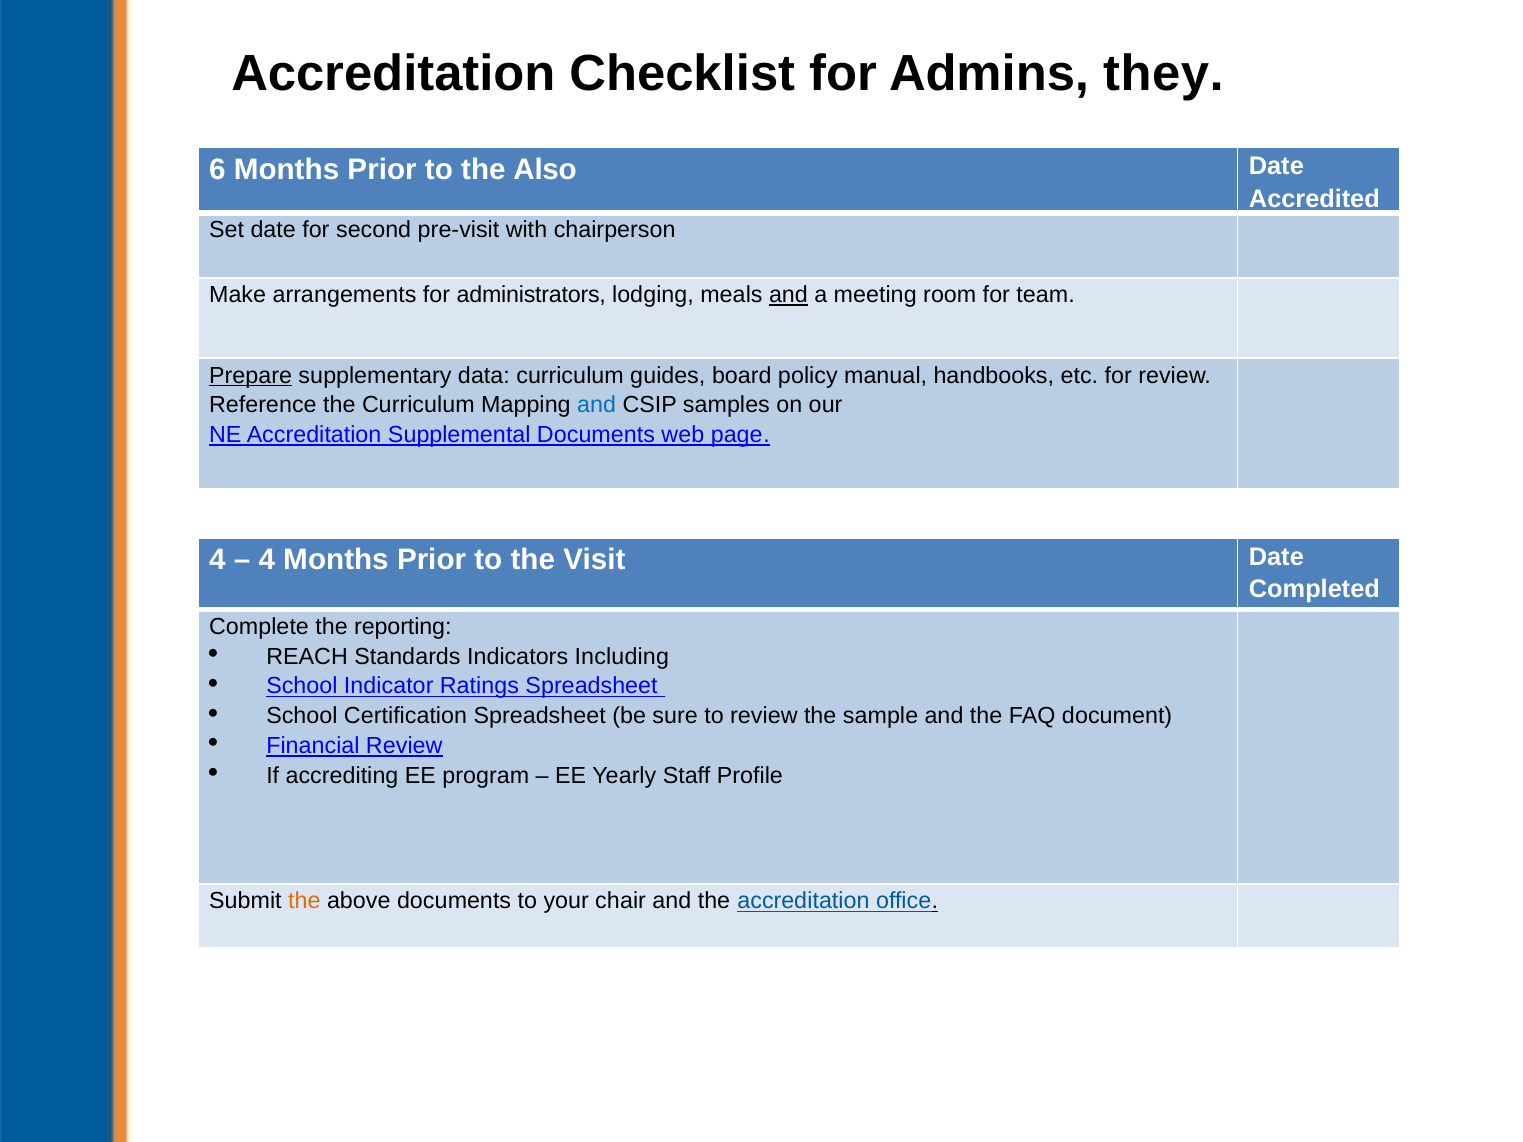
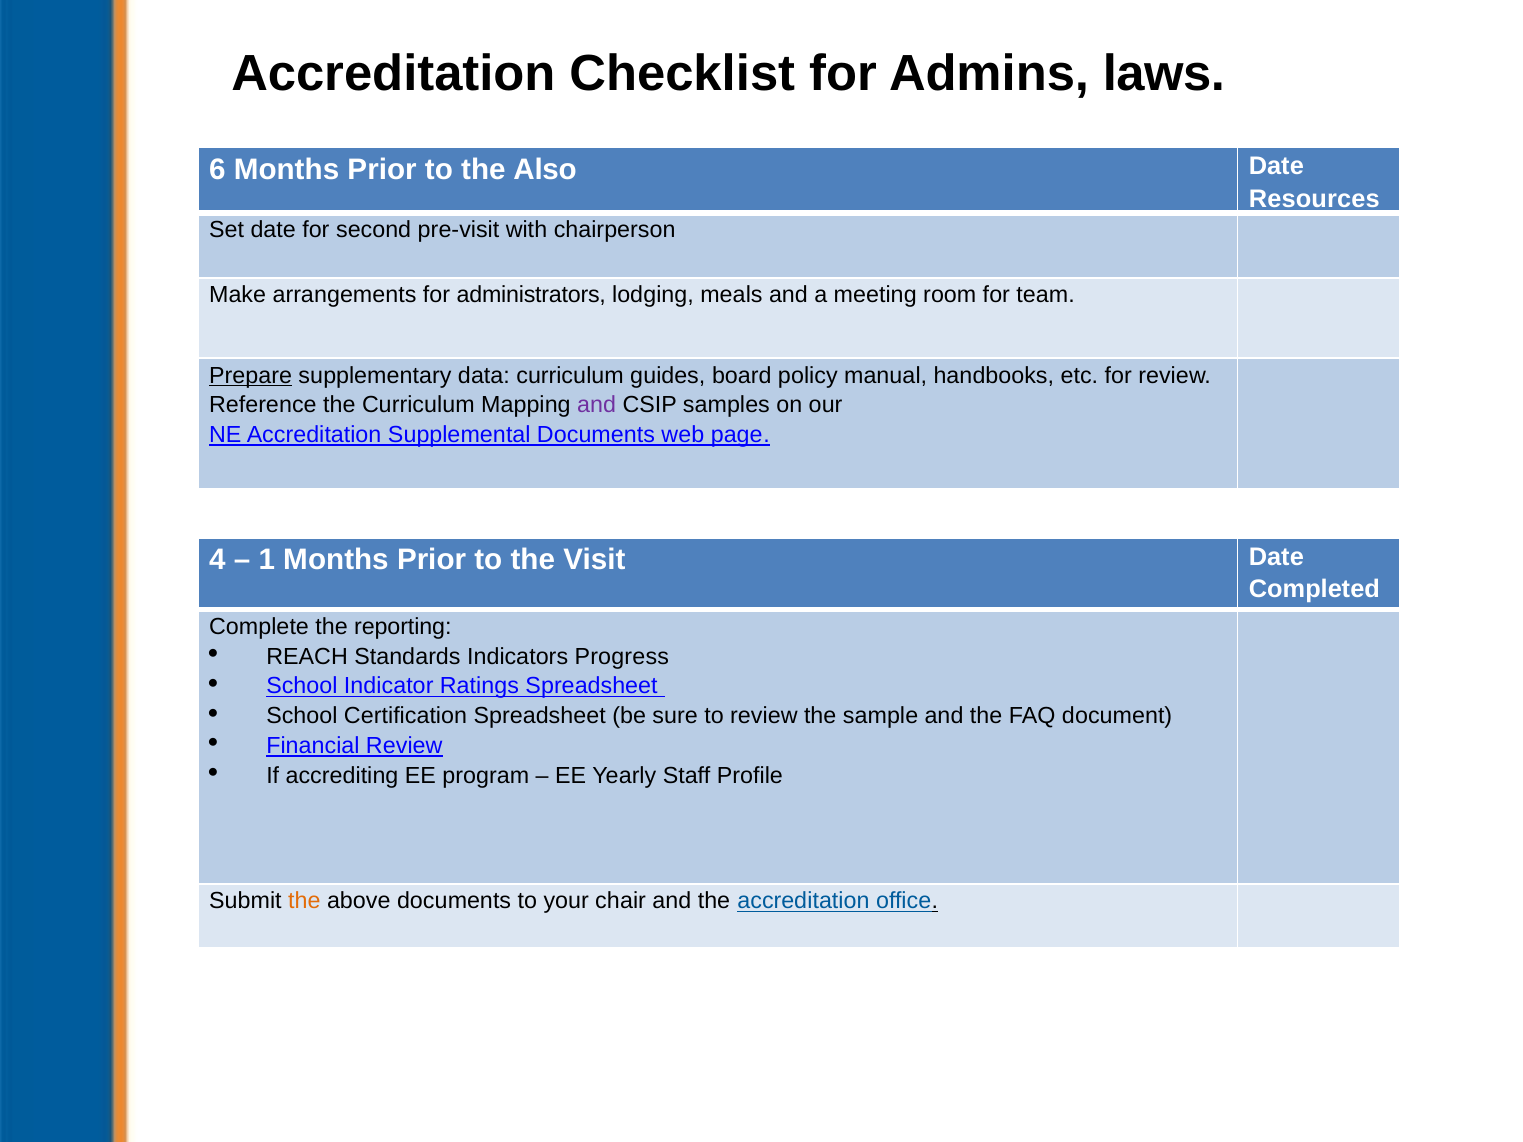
they: they -> laws (1164, 74)
Accredited: Accredited -> Resources (1314, 199)
and underline: present -> none (788, 295)
and colour: blue -> purple (597, 405)
4: 4 -> 1 (267, 560)
Including: Including -> Progress (622, 657)
